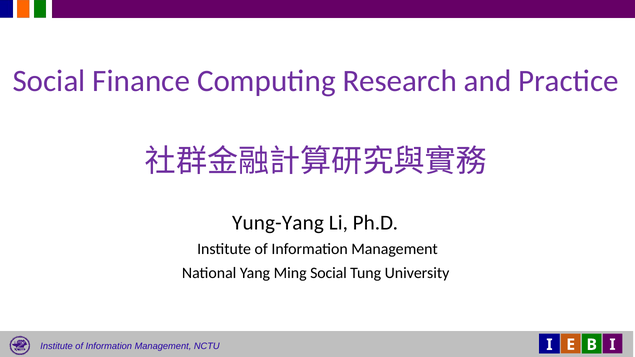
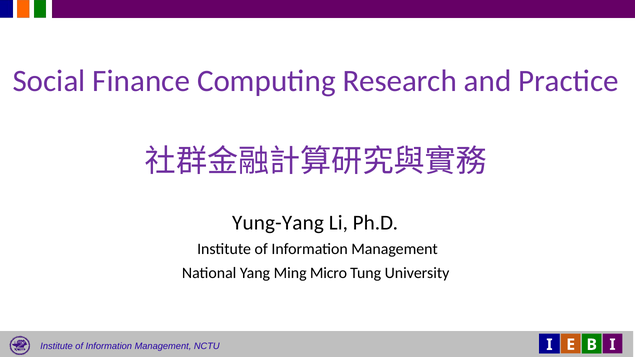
Ming Social: Social -> Micro (329, 273)
